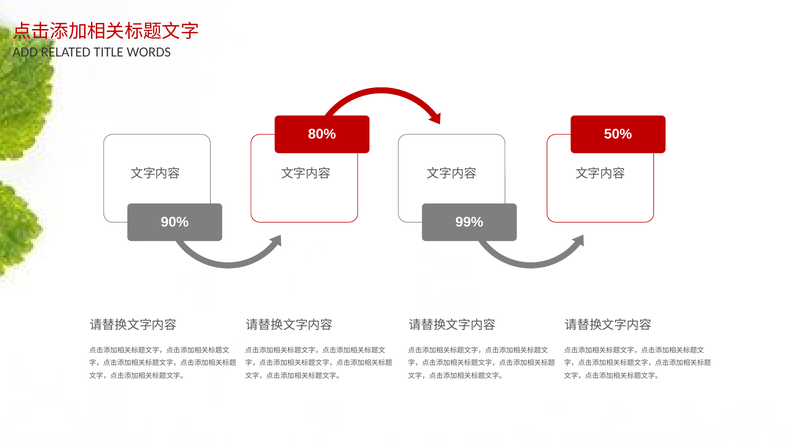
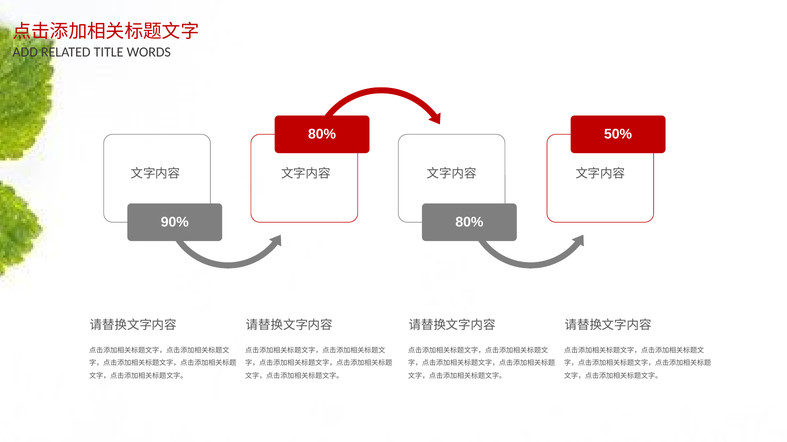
99%: 99% -> 80% (469, 222)
